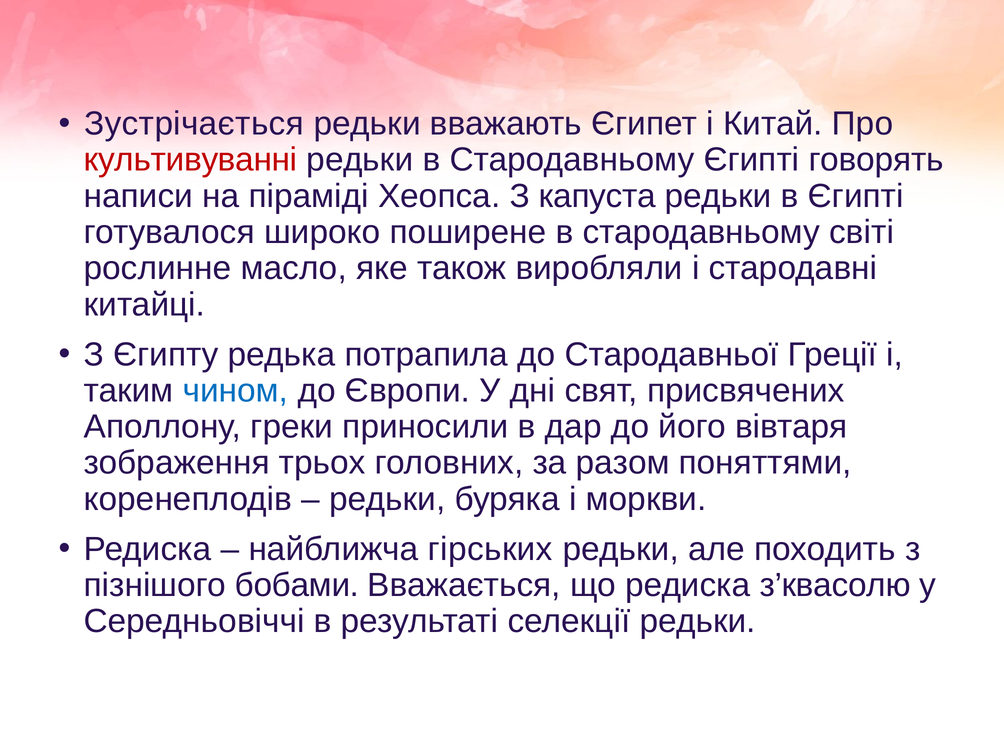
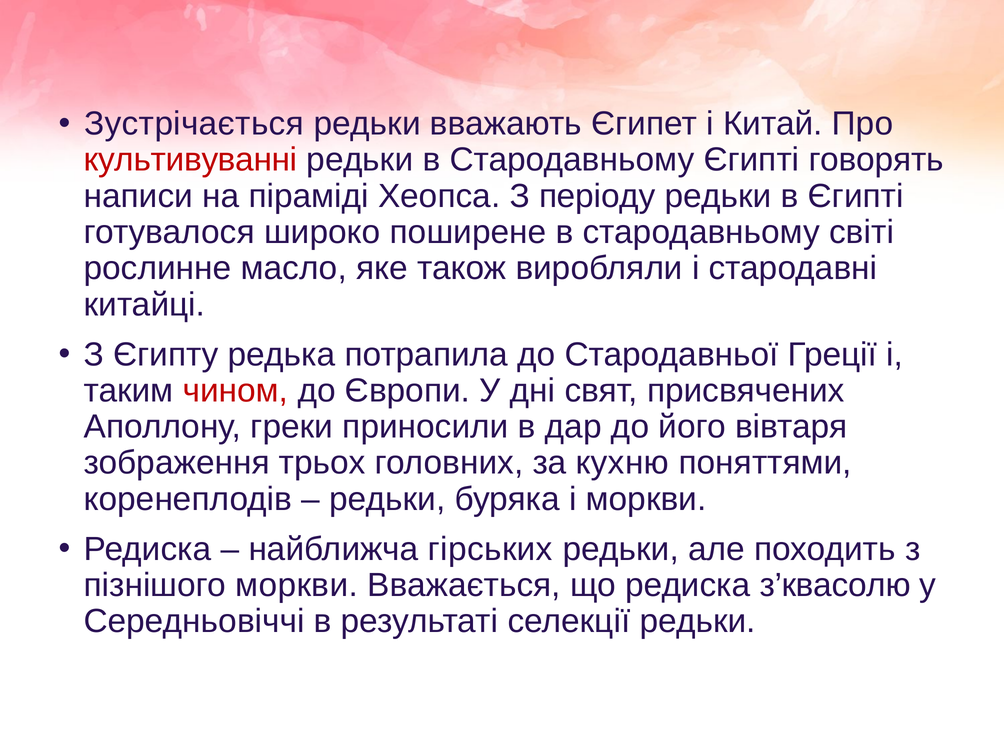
капуста: капуста -> періоду (597, 196)
чином colour: blue -> red (235, 391)
разом: разом -> кухню (622, 463)
пізнішого бобами: бобами -> моркви (297, 585)
